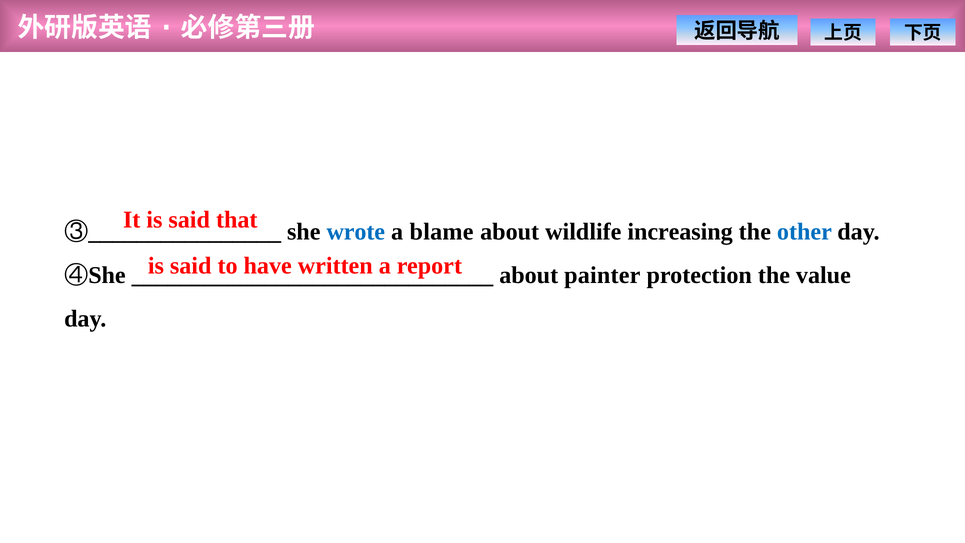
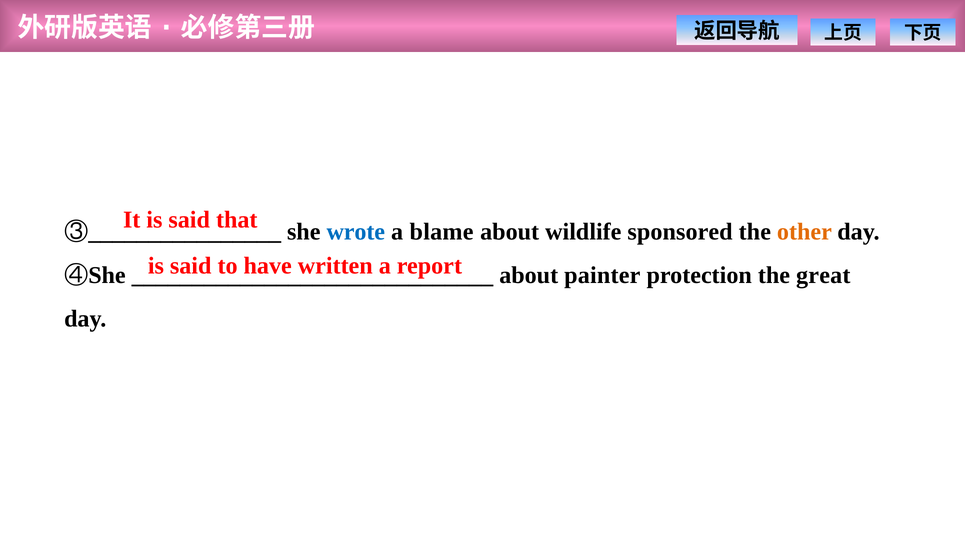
increasing: increasing -> sponsored (680, 232)
other colour: blue -> orange (804, 232)
value: value -> great (823, 275)
